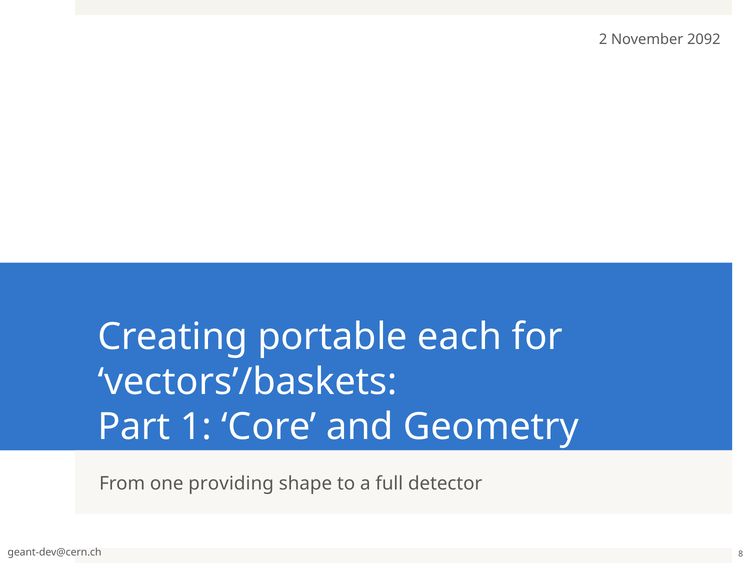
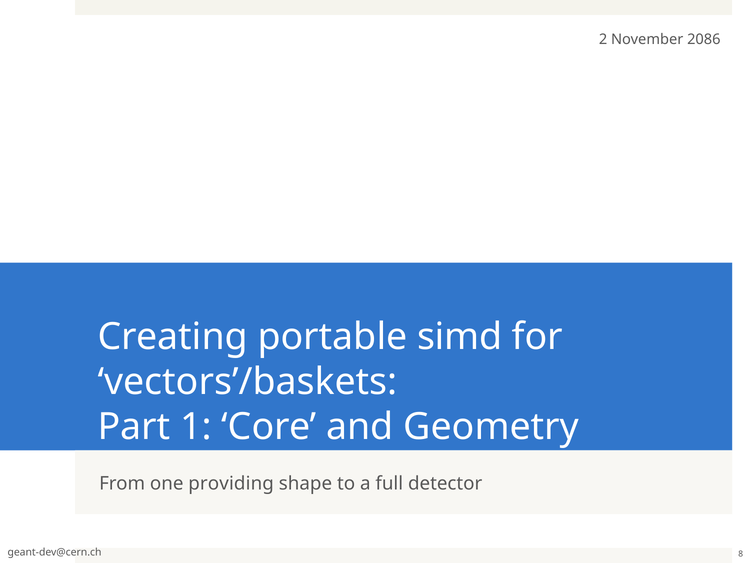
2092: 2092 -> 2086 (704, 39)
each: each -> simd (460, 337)
